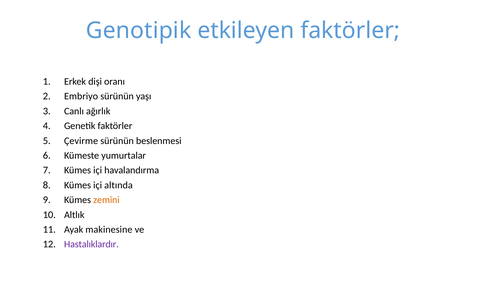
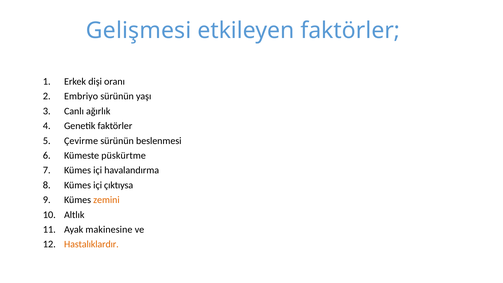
Genotipik: Genotipik -> Gelişmesi (139, 31)
yumurtalar: yumurtalar -> püskürtme (124, 156)
altında: altında -> çıktıysa (119, 185)
Hastalıklardır colour: purple -> orange (91, 244)
